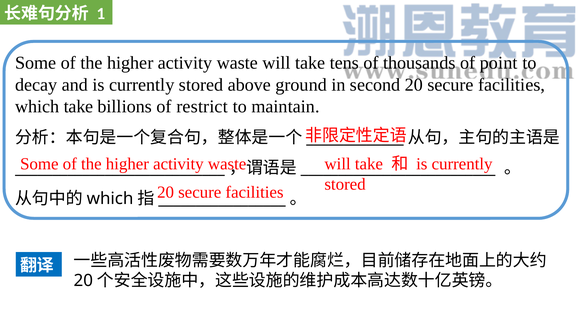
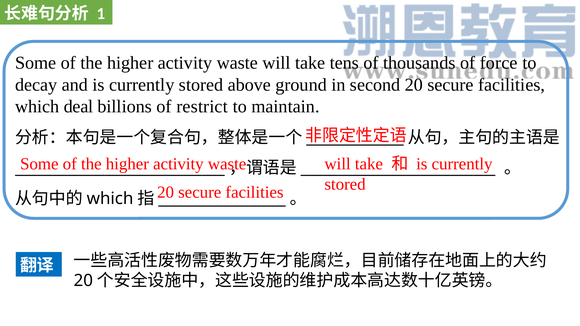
point: point -> force (499, 63)
which take: take -> deal (79, 107)
